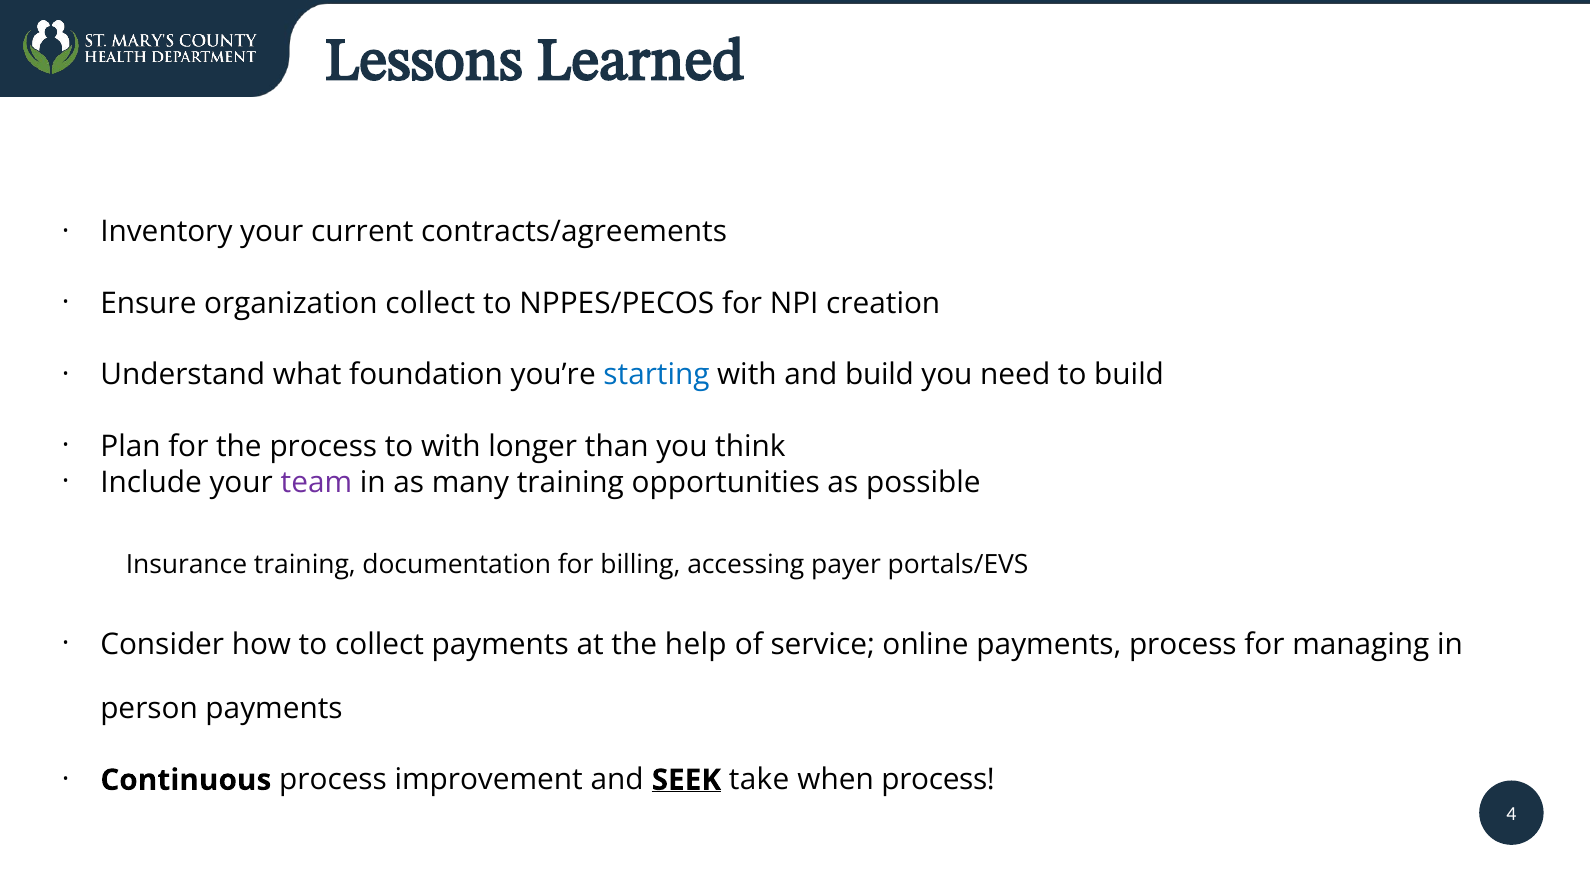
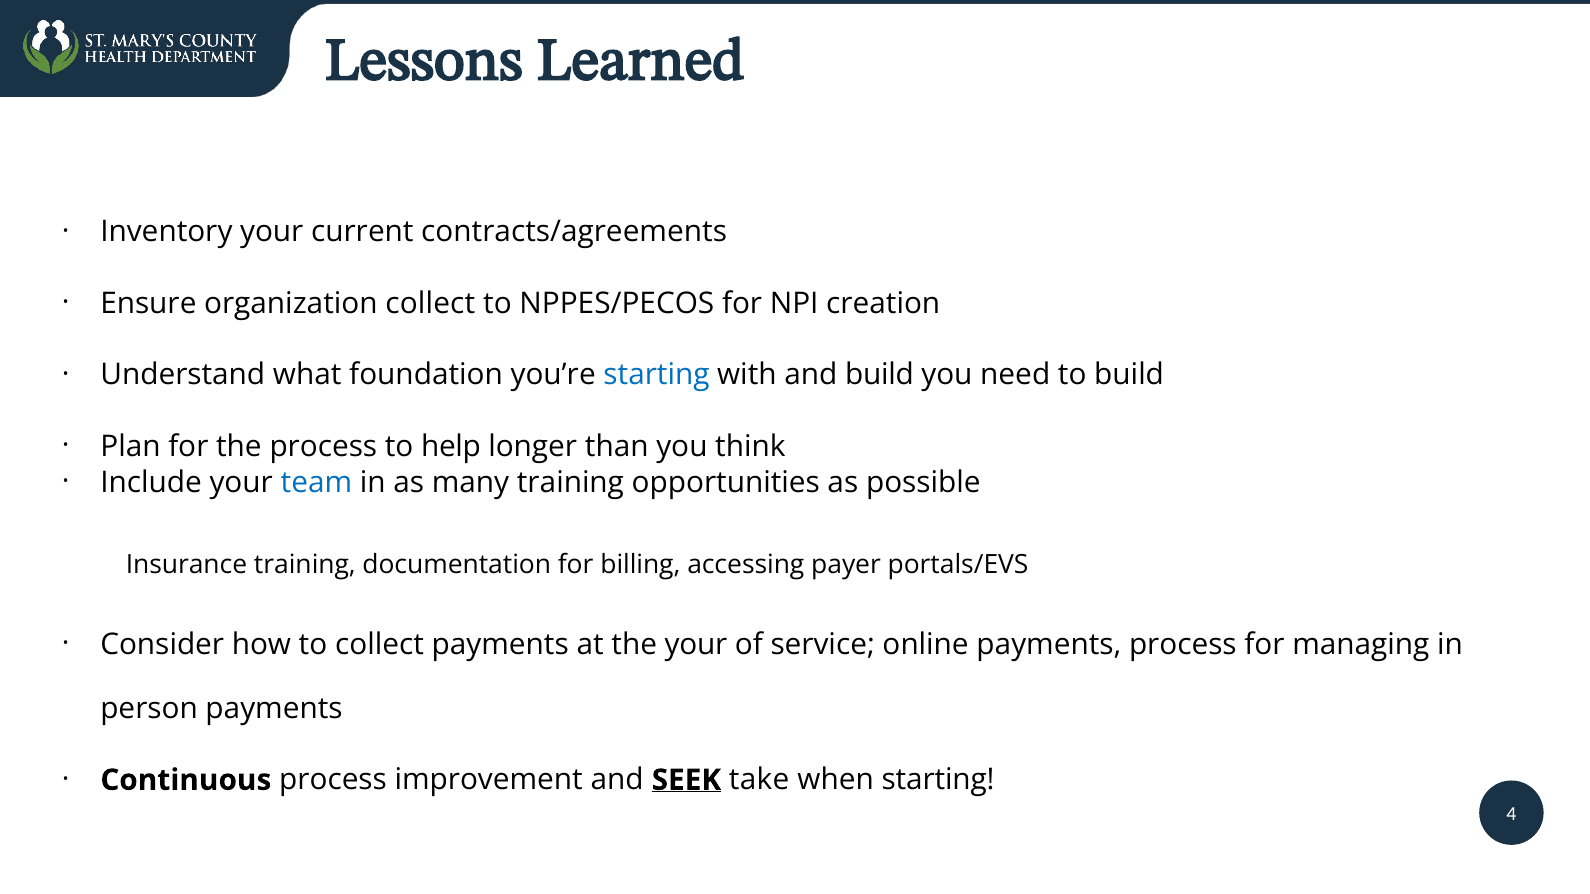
to with: with -> help (451, 447)
team colour: purple -> blue (316, 483)
the help: help -> your (696, 644)
when process: process -> starting (938, 780)
